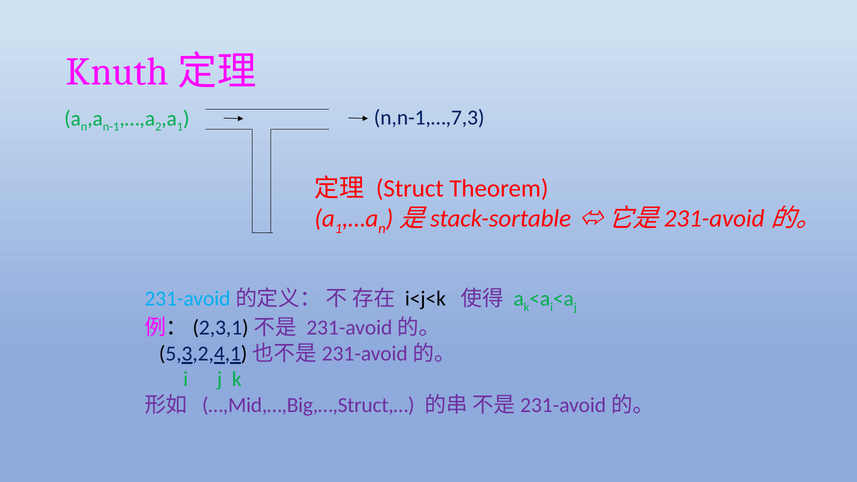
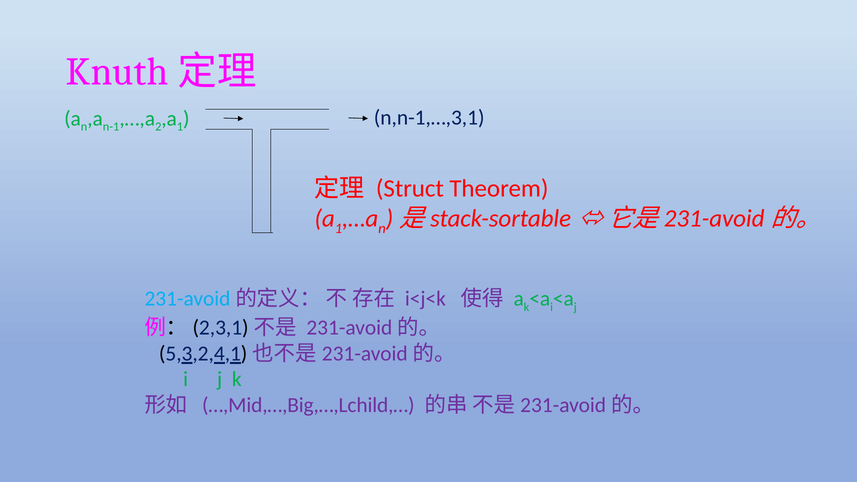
n,n-1,…,7,3: n,n-1,…,7,3 -> n,n-1,…,3,1 (429, 118)
i<j<k colour: black -> purple (425, 299)
…,Mid,…,Big,…,Struct,…: …,Mid,…,Big,…,Struct,… -> …,Mid,…,Big,…,Lchild,… (308, 405)
